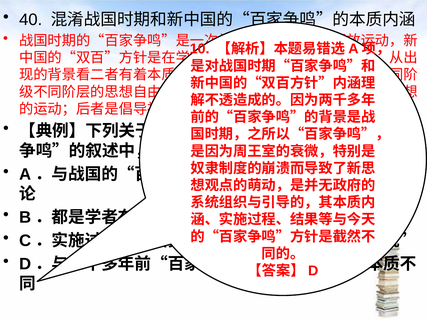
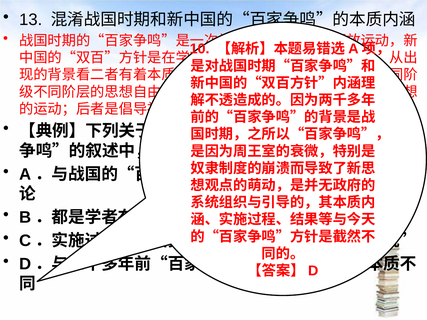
40: 40 -> 13 (31, 20)
